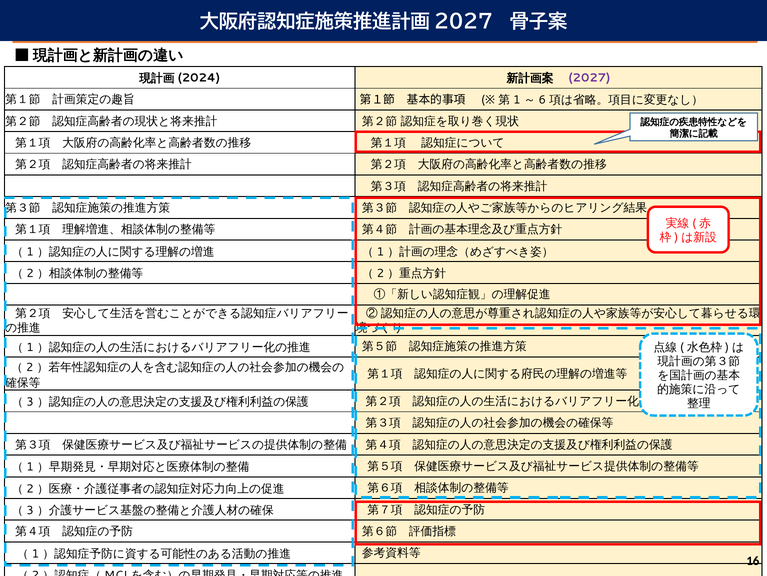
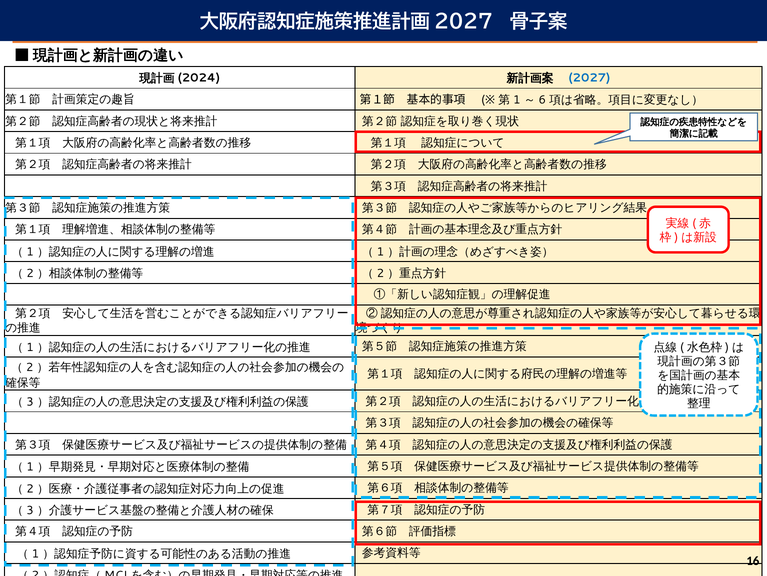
2027 colour: purple -> blue (589, 78)
